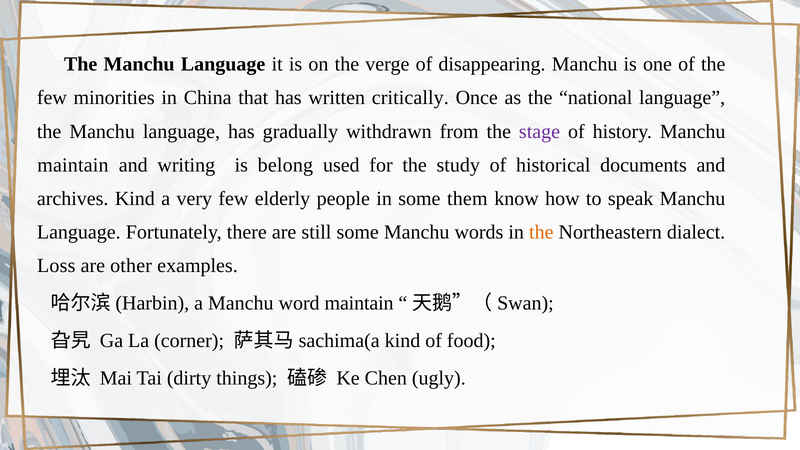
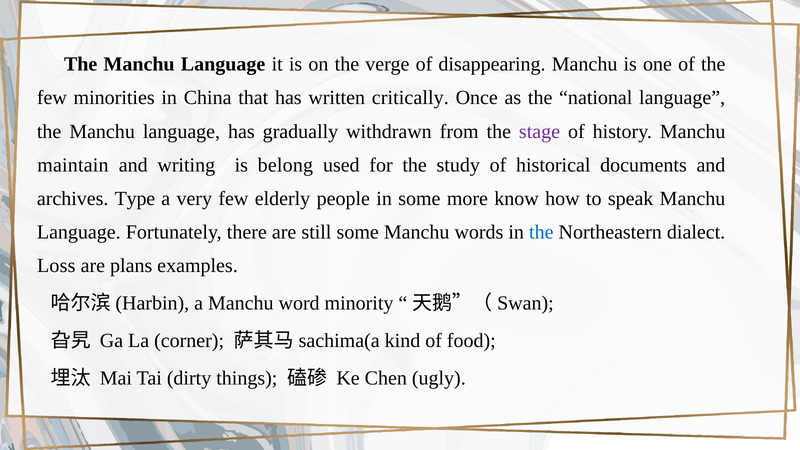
archives Kind: Kind -> Type (135, 199)
them: them -> more (467, 199)
the colour: orange -> blue (541, 232)
other: other -> plans (131, 266)
word maintain: maintain -> minority (359, 303)
